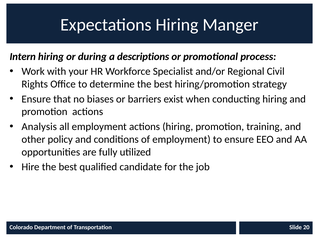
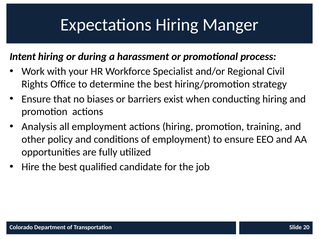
Intern: Intern -> Intent (23, 57)
descriptions: descriptions -> harassment (143, 57)
